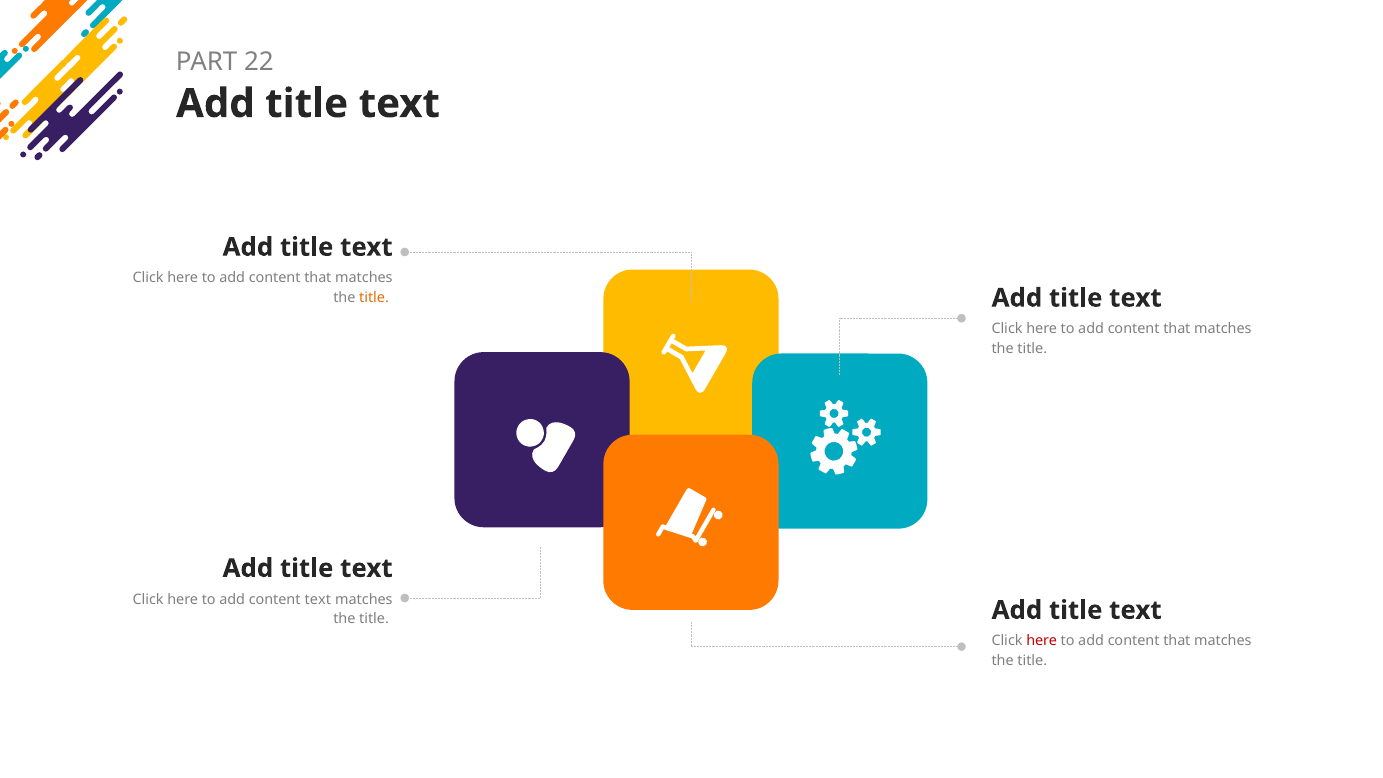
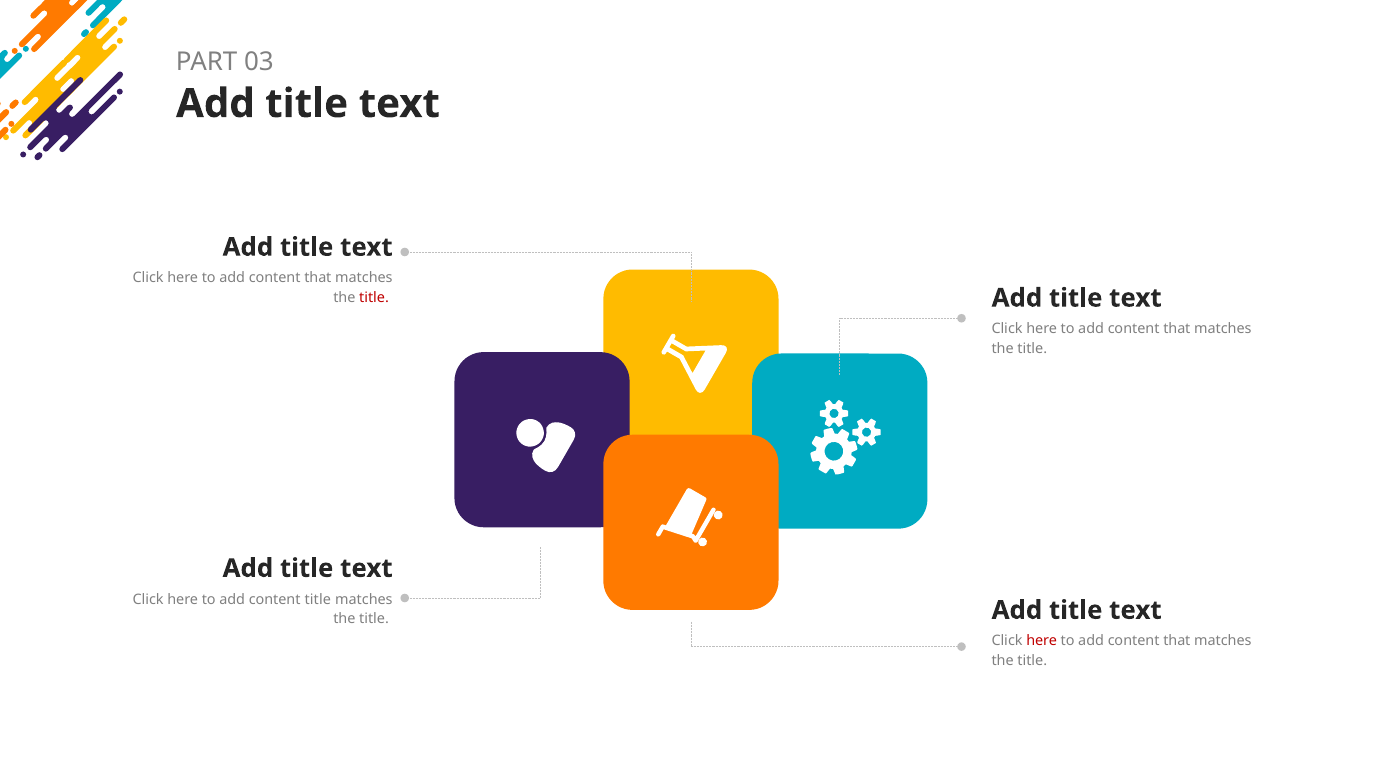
22: 22 -> 03 (259, 62)
title colour: orange -> red (374, 298)
content text: text -> title (318, 599)
